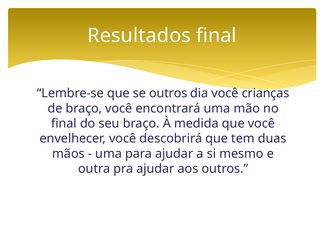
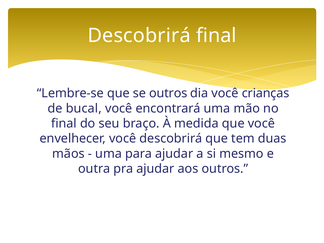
Resultados: Resultados -> Descobrirá (139, 36)
de braço: braço -> bucal (84, 108)
